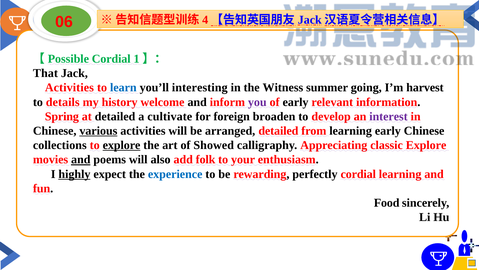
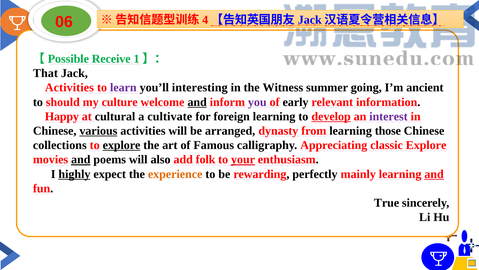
【Possible Cordial: Cordial -> Receive (111, 59)
learn colour: blue -> purple (123, 87)
harvest: harvest -> ancient (425, 87)
details: details -> should (63, 102)
history: history -> culture (120, 102)
and underline: none -> present (197, 102)
Spring: Spring -> Happy (62, 116)
at detailed: detailed -> cultural (115, 116)
foreign broaden: broaden -> learning (274, 116)
develop underline: none -> present (331, 116)
arranged detailed: detailed -> dynasty (278, 131)
learning early: early -> those (388, 131)
Showed: Showed -> Famous (214, 145)
your underline: none -> present (243, 159)
experience colour: blue -> orange (175, 174)
perfectly cordial: cordial -> mainly (358, 174)
and underline: none -> present (434, 174)
Food: Food -> True (387, 202)
